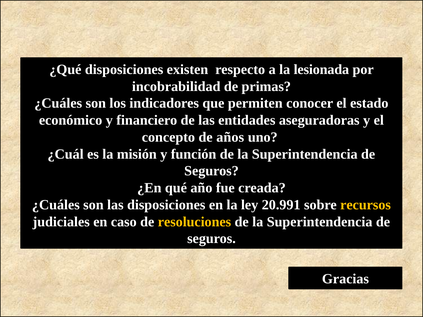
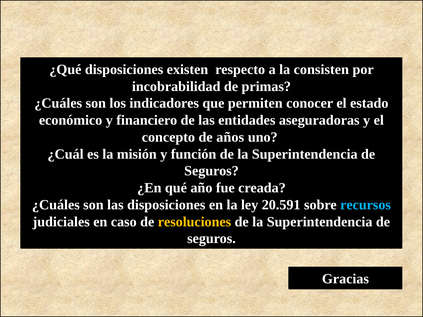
lesionada: lesionada -> consisten (321, 70)
20.991: 20.991 -> 20.591 (281, 205)
recursos colour: yellow -> light blue (366, 205)
